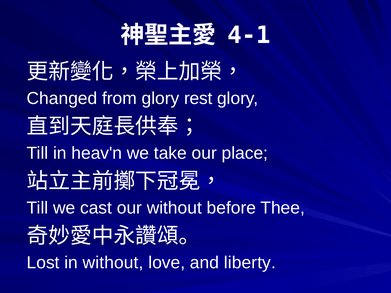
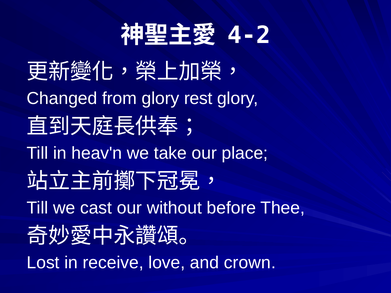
4-1: 4-1 -> 4-2 (249, 35)
in without: without -> receive (113, 263)
liberty: liberty -> crown (250, 263)
